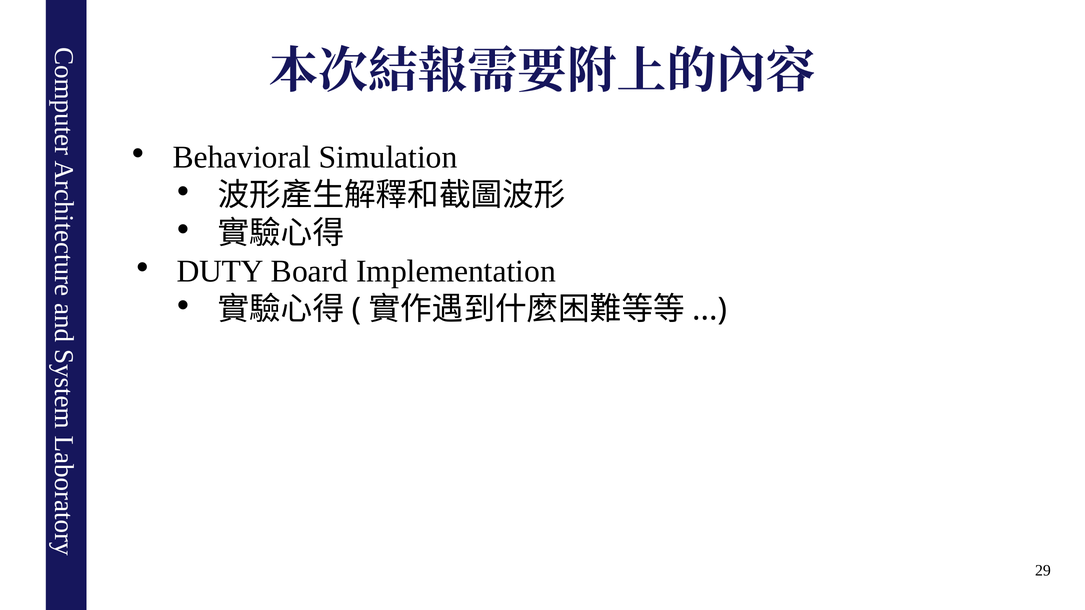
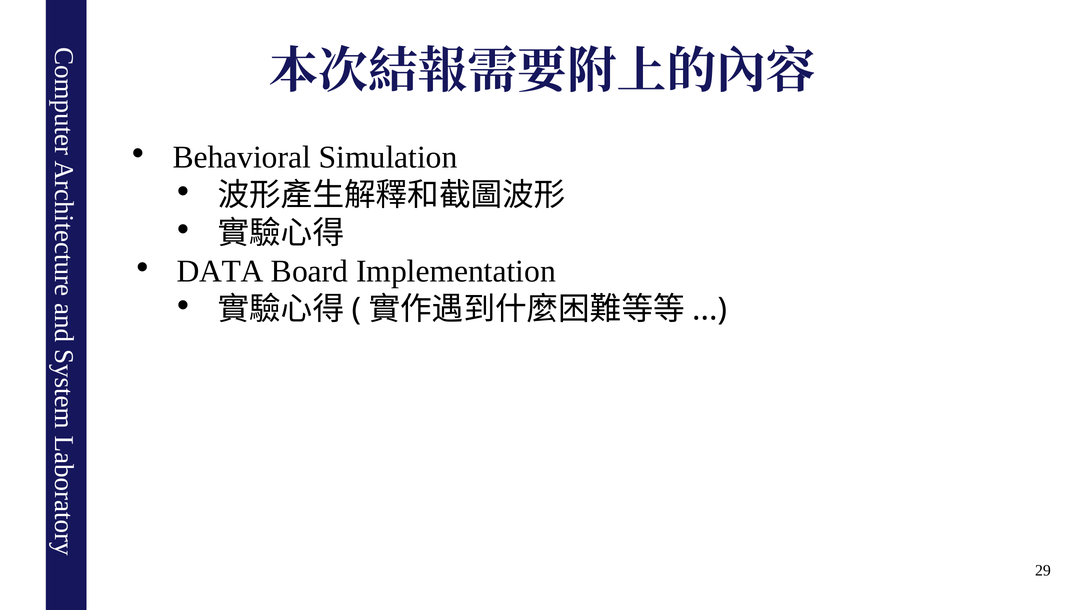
DUTY: DUTY -> DATA (220, 271)
